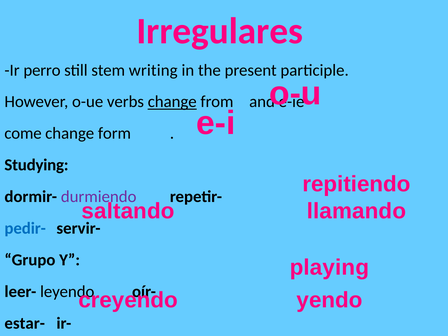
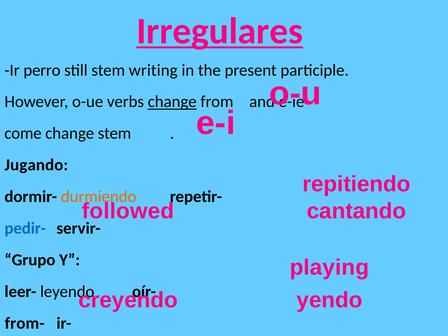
Irregulares underline: none -> present (220, 31)
change form: form -> stem (115, 133)
Studying: Studying -> Jugando (36, 165)
durmiendo colour: purple -> orange (99, 197)
saltando: saltando -> followed (128, 211)
llamando: llamando -> cantando (357, 211)
estar-: estar- -> from- (25, 323)
